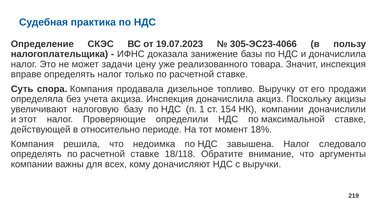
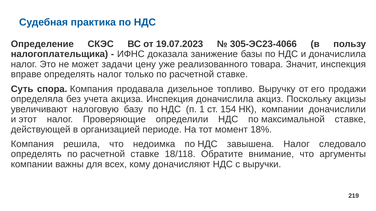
относительно: относительно -> организацией (110, 130)
